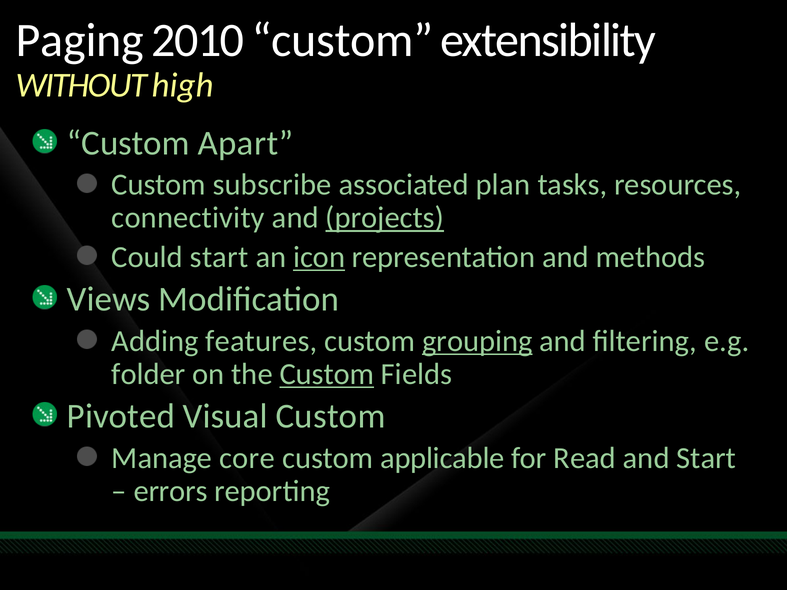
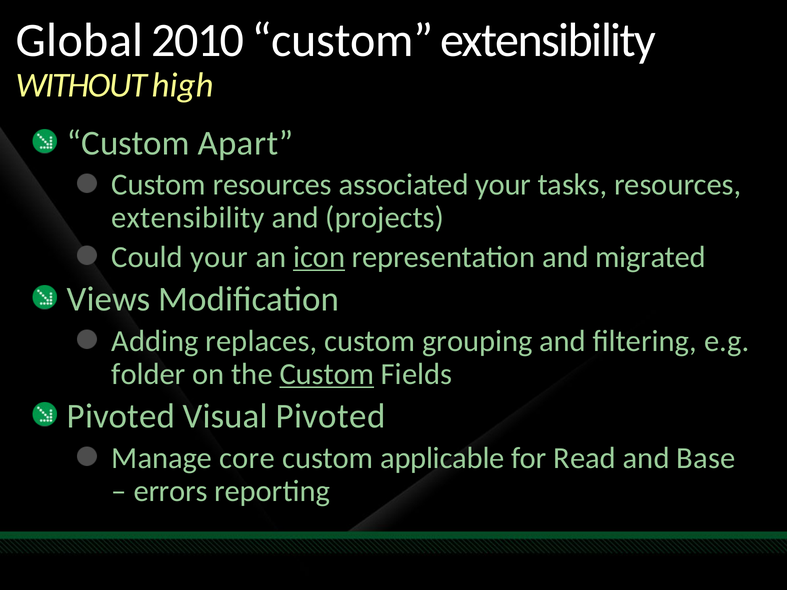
Paging: Paging -> Global (80, 40)
Custom subscribe: subscribe -> resources (272, 185)
associated plan: plan -> your (503, 185)
connectivity: connectivity -> extensibility (188, 218)
projects underline: present -> none (385, 218)
Could start: start -> your (219, 257)
methods: methods -> migrated (651, 257)
features: features -> replaces (261, 341)
grouping underline: present -> none (477, 341)
Visual Custom: Custom -> Pivoted (331, 417)
and Start: Start -> Base (706, 458)
